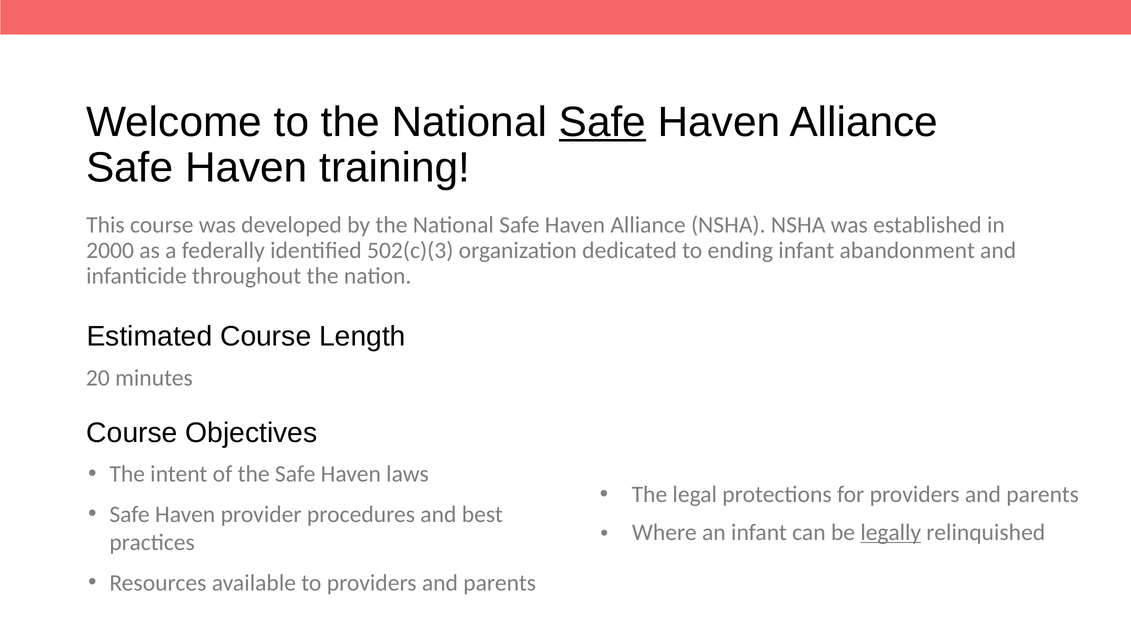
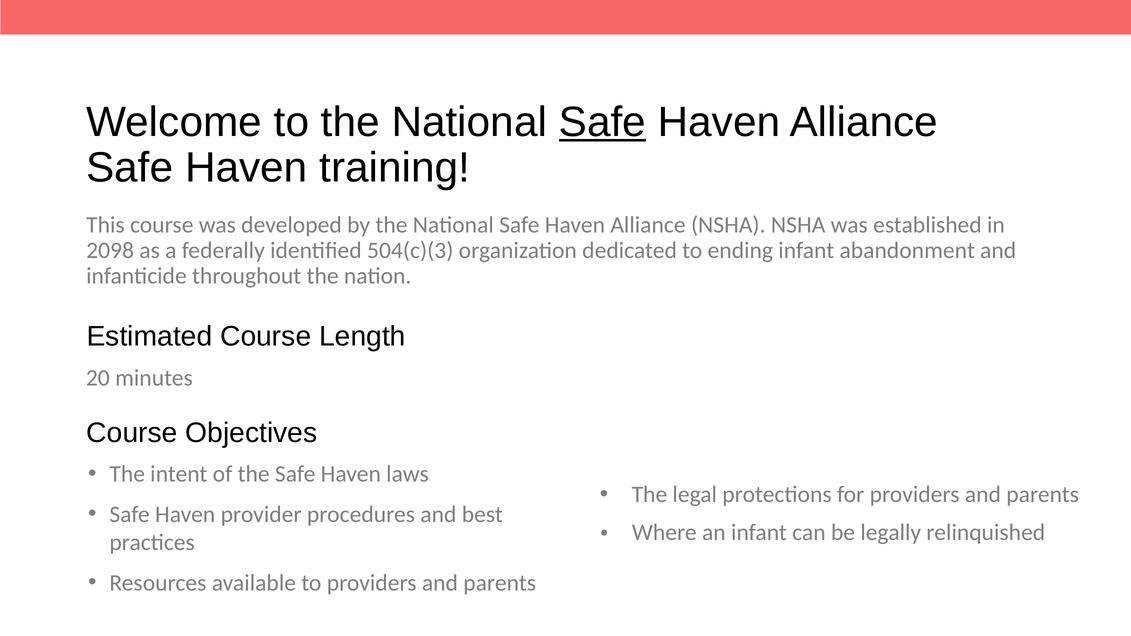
2000: 2000 -> 2098 (110, 251)
502(c)(3: 502(c)(3 -> 504(c)(3 (410, 251)
legally underline: present -> none (891, 533)
